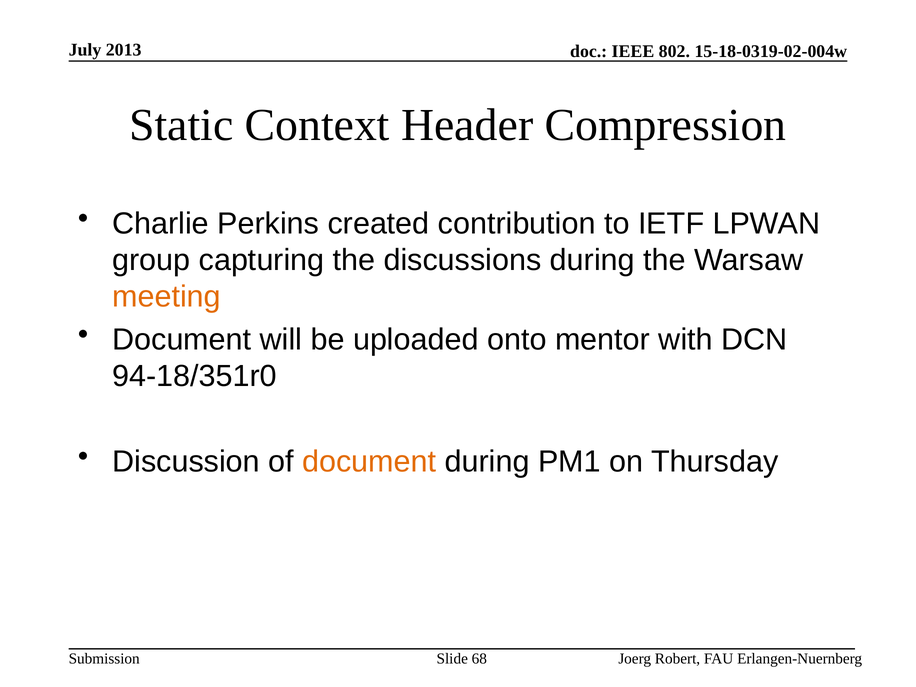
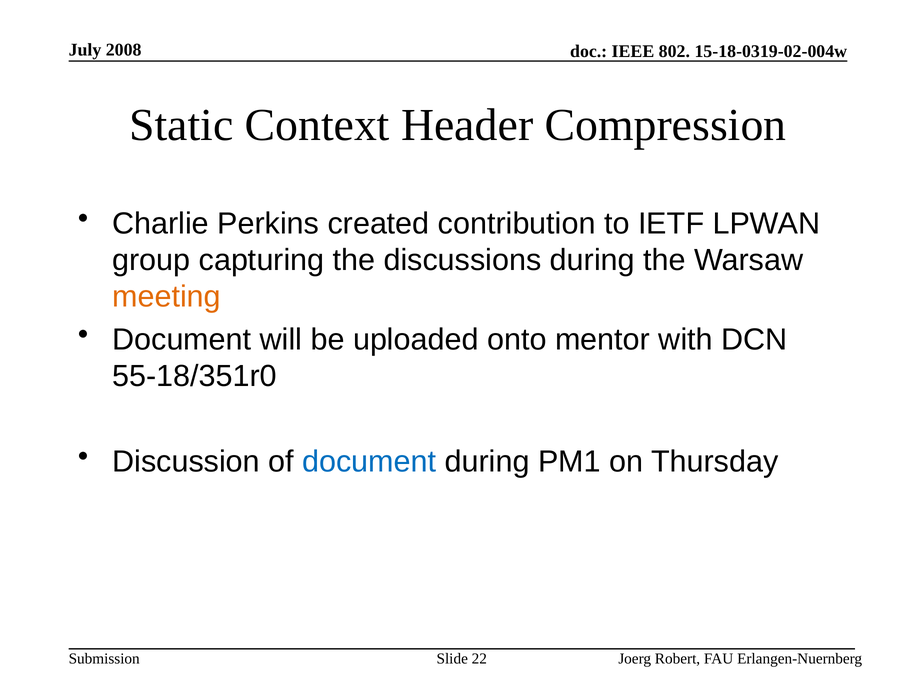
2013: 2013 -> 2008 (124, 50)
94-18/351r0: 94-18/351r0 -> 55-18/351r0 (195, 376)
document colour: orange -> blue (369, 462)
68: 68 -> 22 (479, 659)
